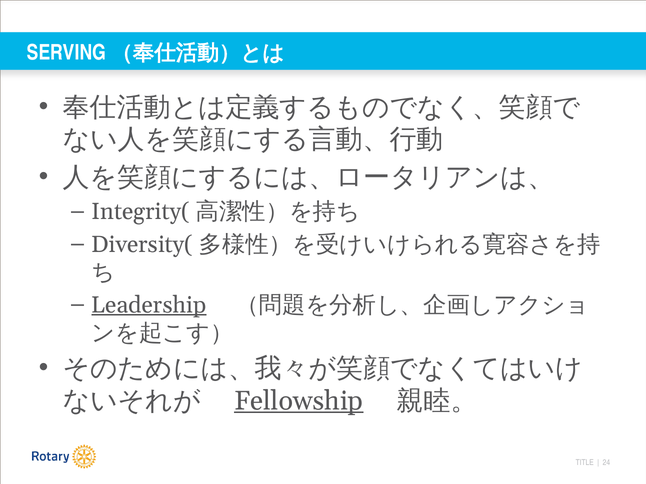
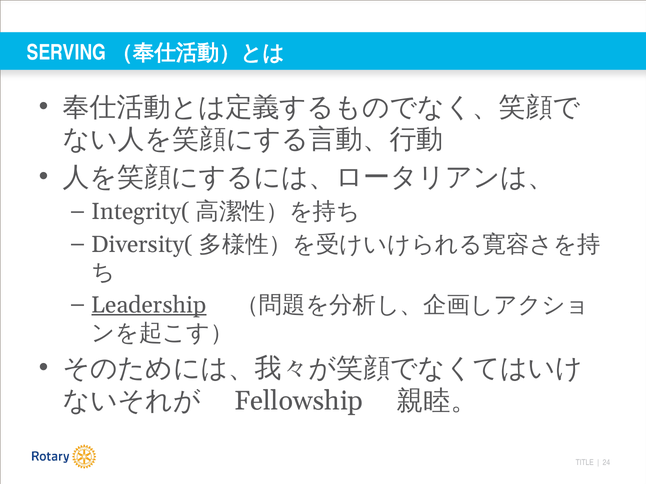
Fellowship underline: present -> none (299, 401)
